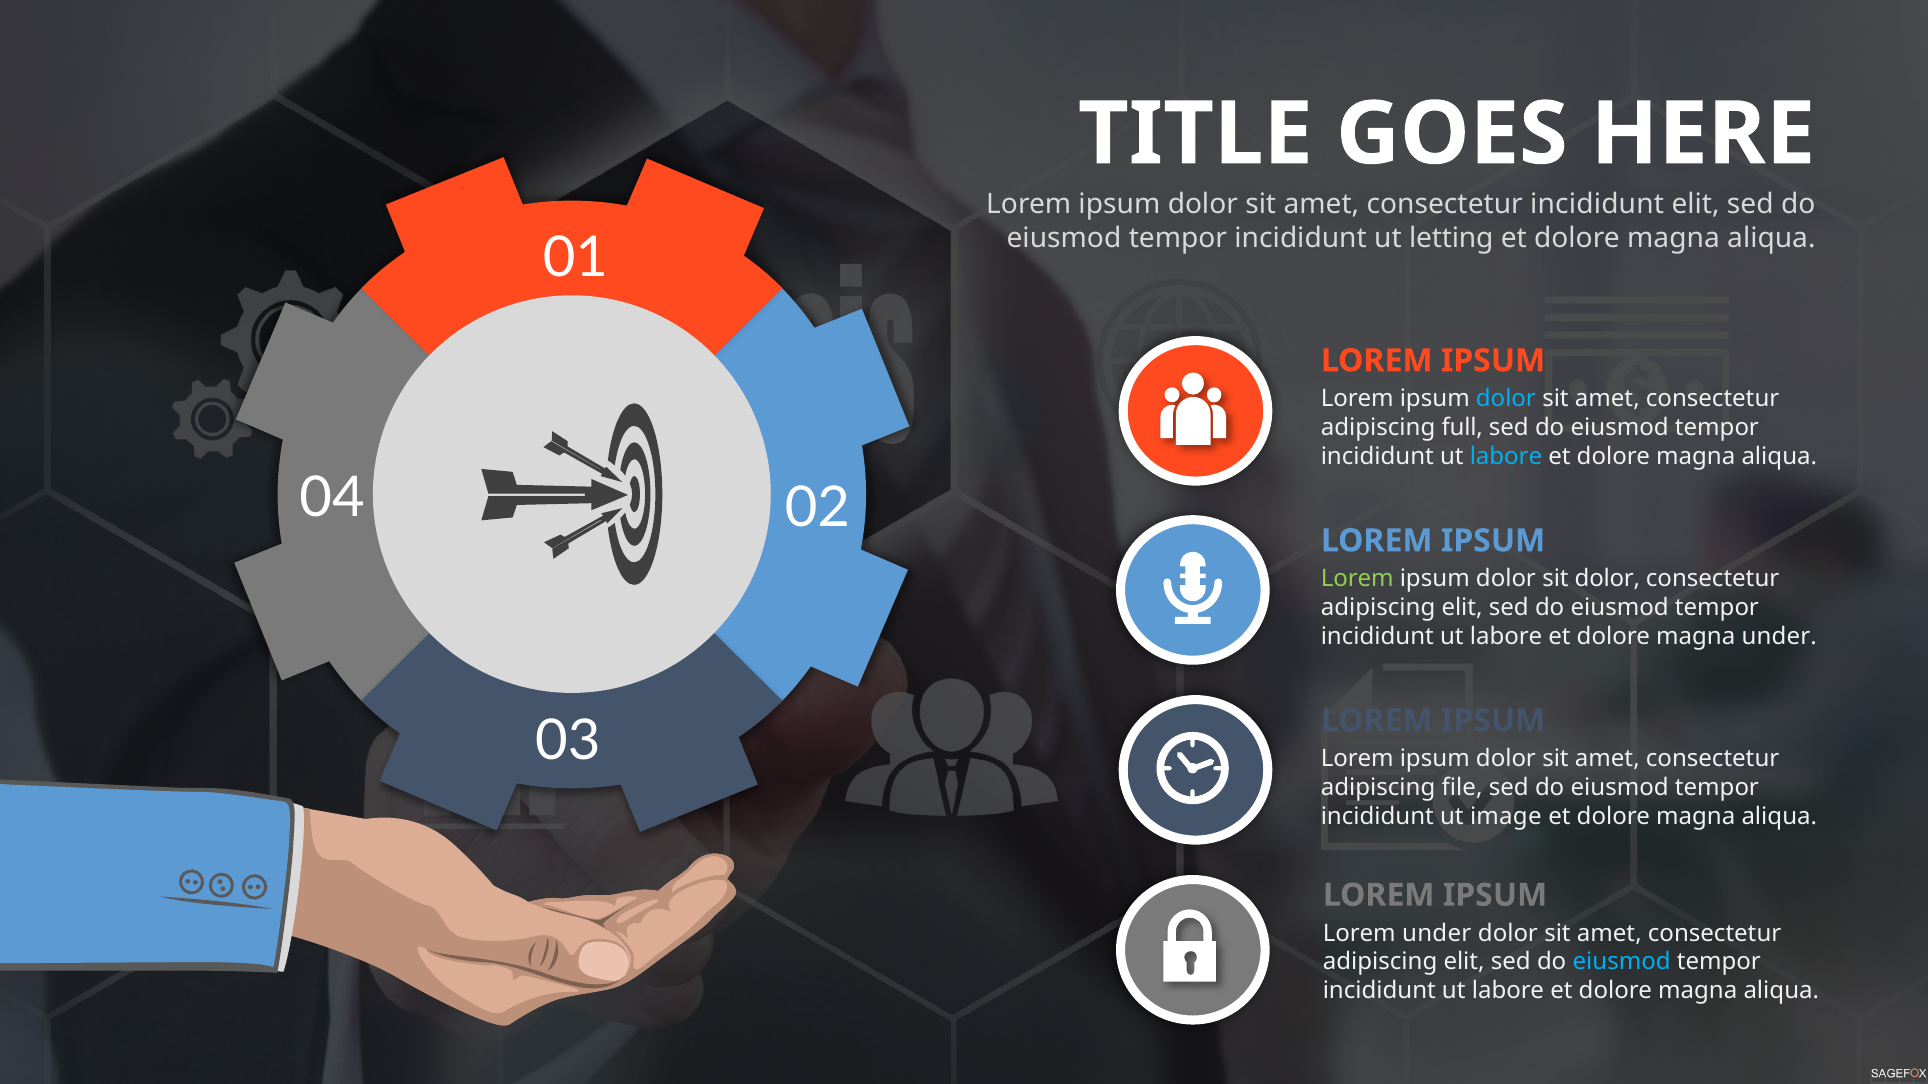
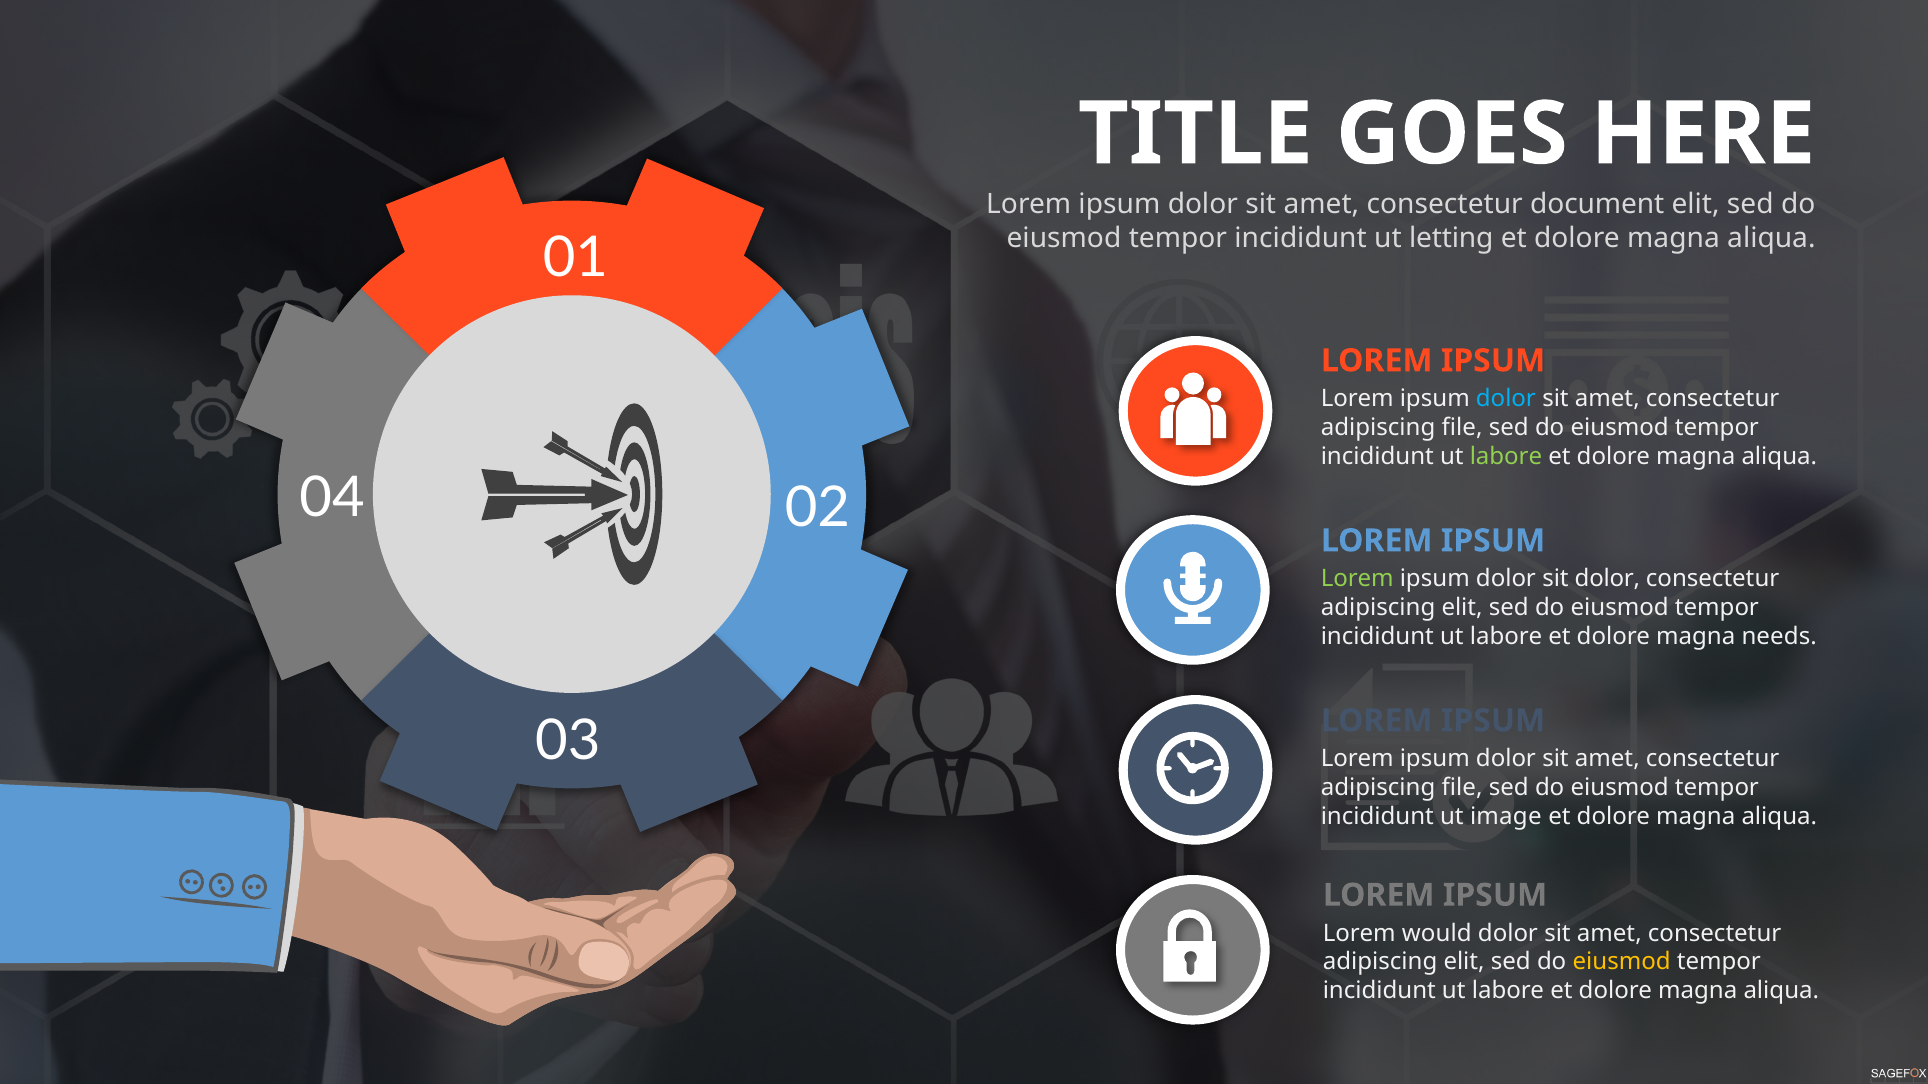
incididunt: incididunt -> document (1597, 204)
full: full -> file (1462, 428)
labore colour: light blue -> light green (1506, 457)
magna under: under -> needs (1779, 637)
Lorem under: under -> would (1437, 934)
eiusmod colour: light blue -> yellow (1622, 962)
